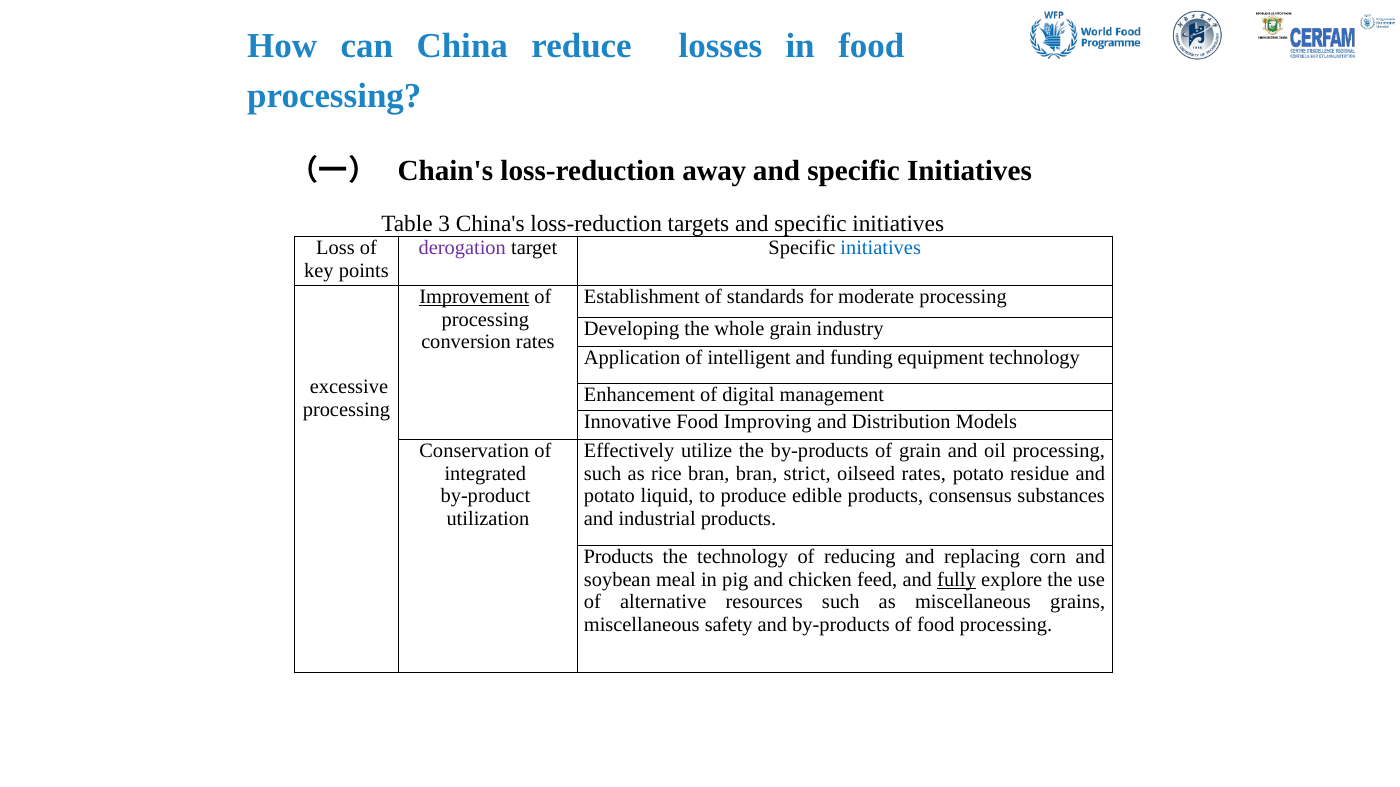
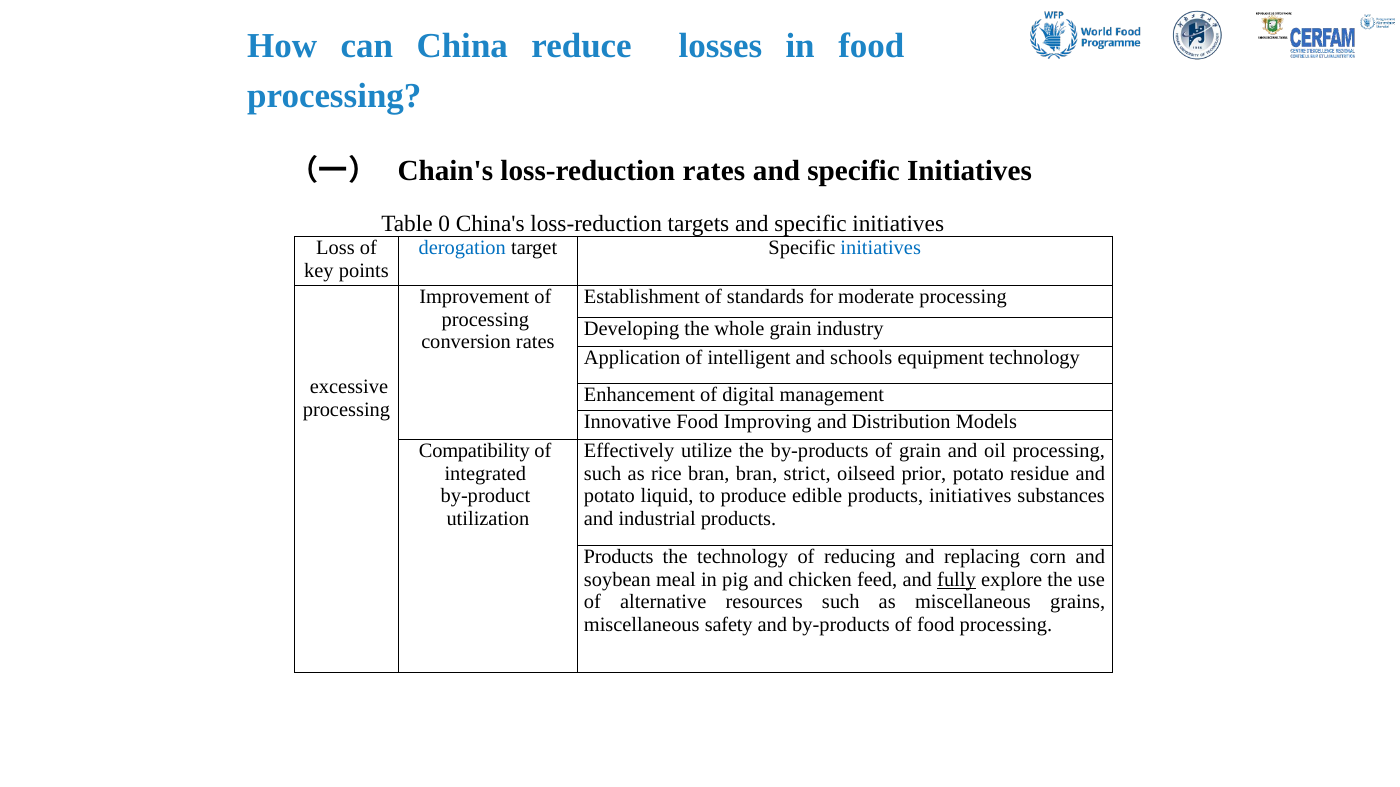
loss-reduction away: away -> rates (714, 171)
3: 3 -> 0 (444, 223)
derogation colour: purple -> blue (462, 248)
Improvement underline: present -> none (474, 297)
funding: funding -> schools (861, 358)
Conservation: Conservation -> Compatibility (474, 451)
oilseed rates: rates -> prior (924, 474)
products consensus: consensus -> initiatives (970, 497)
